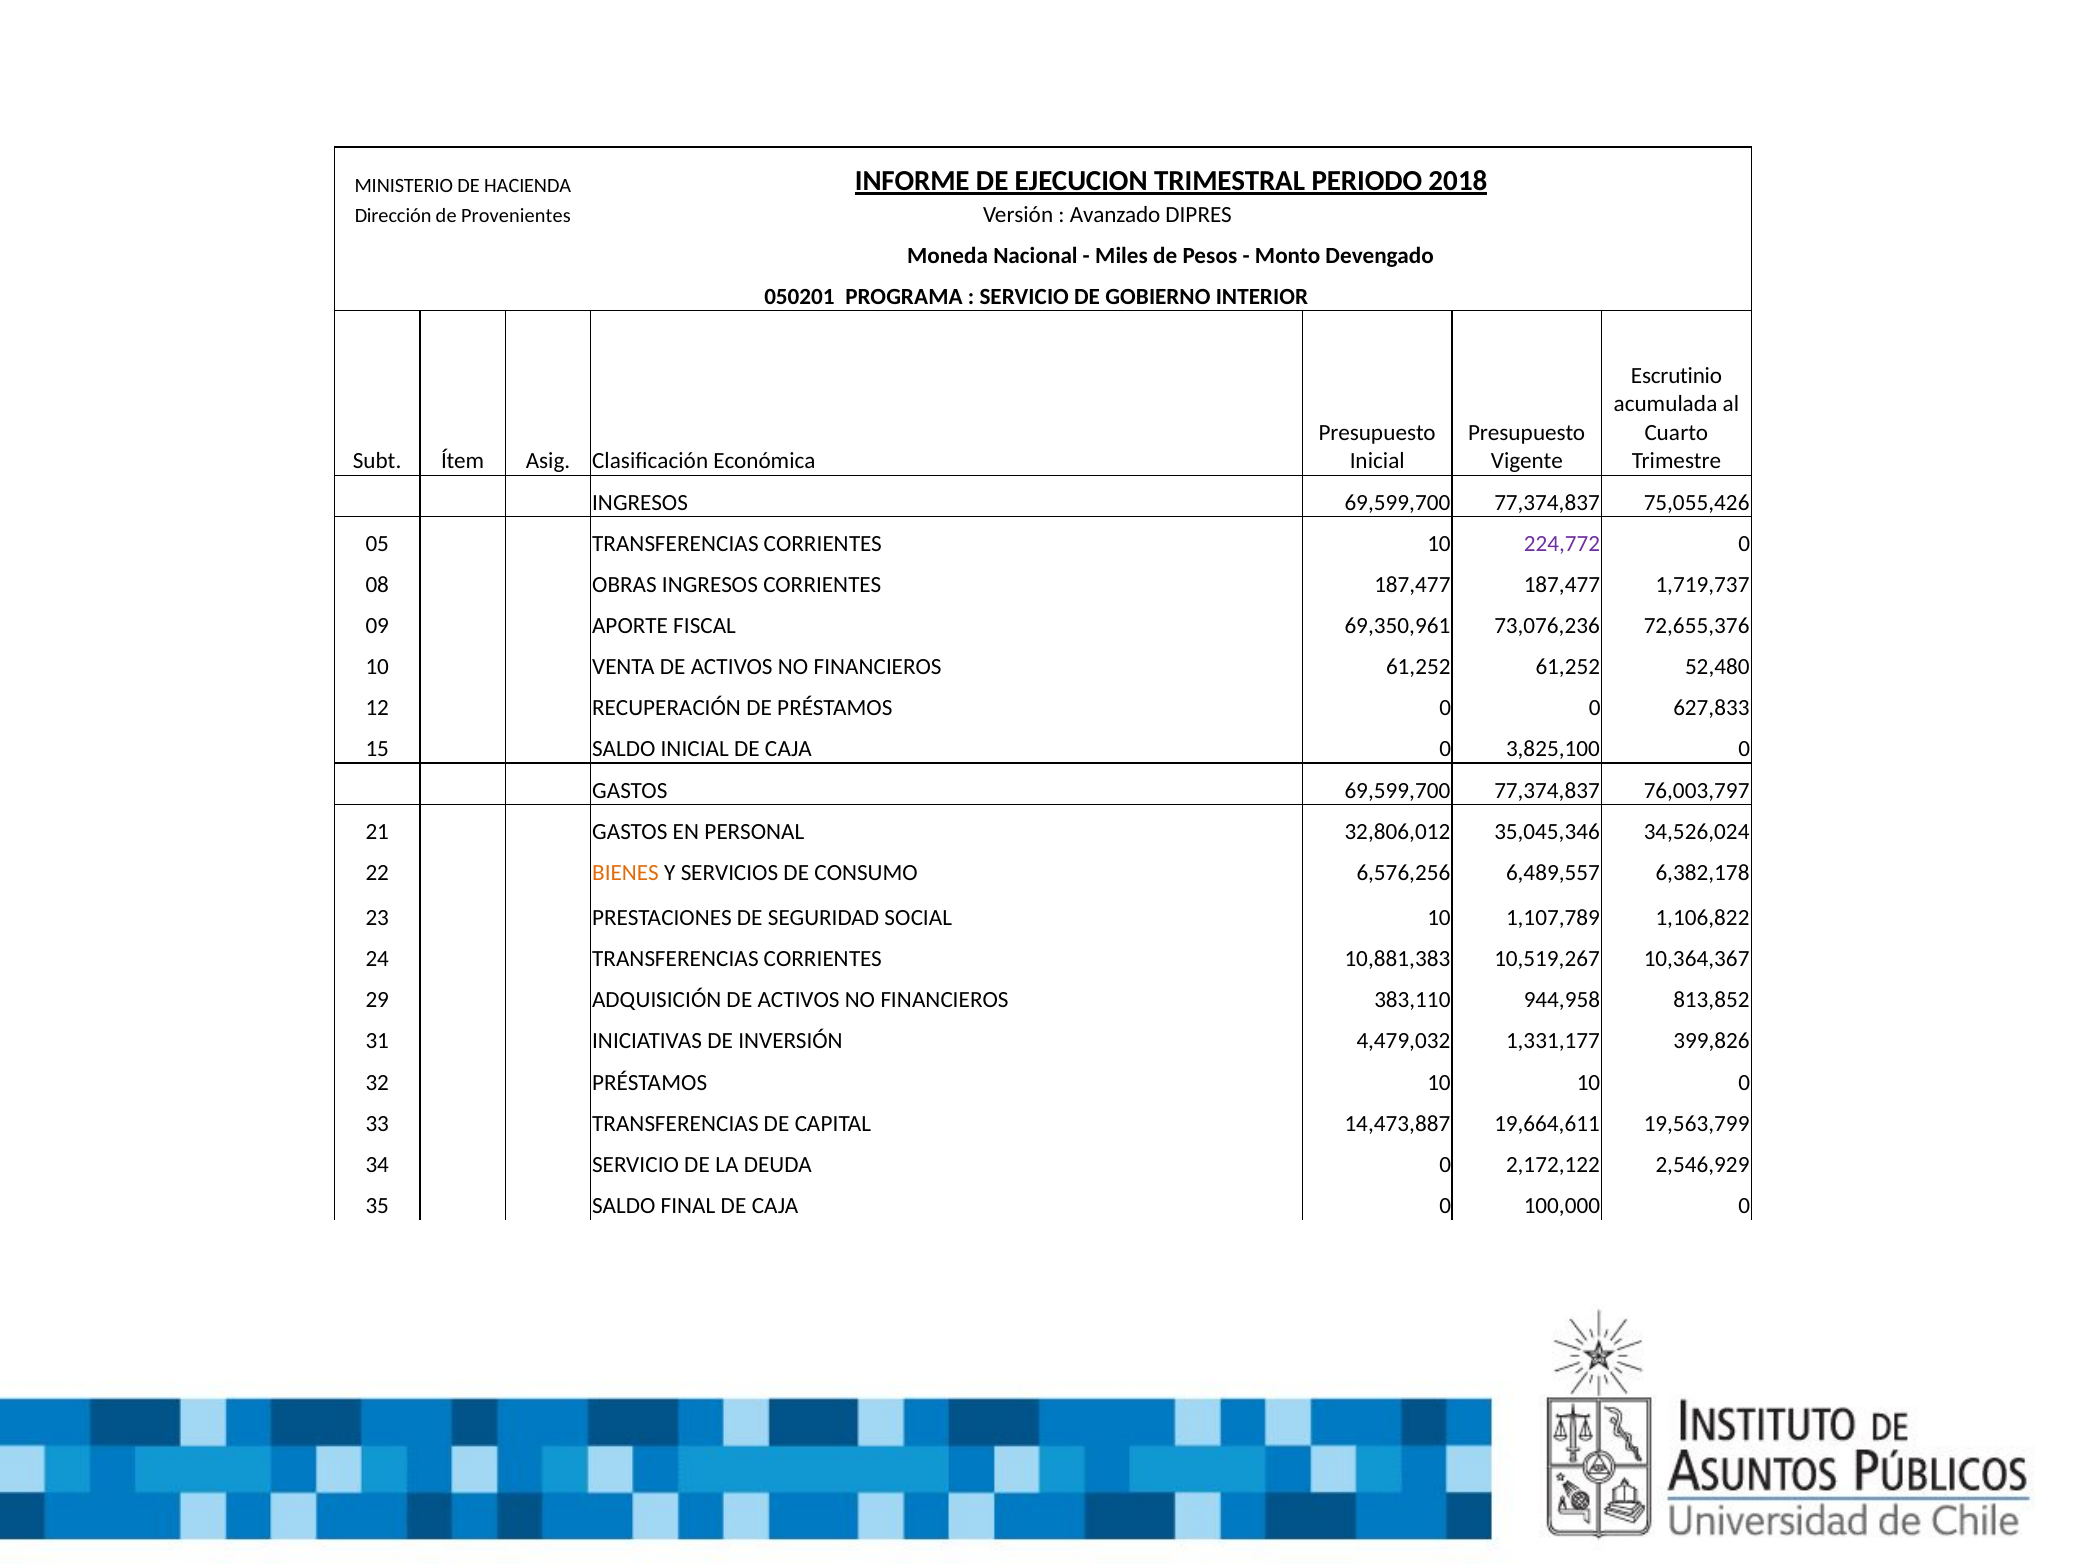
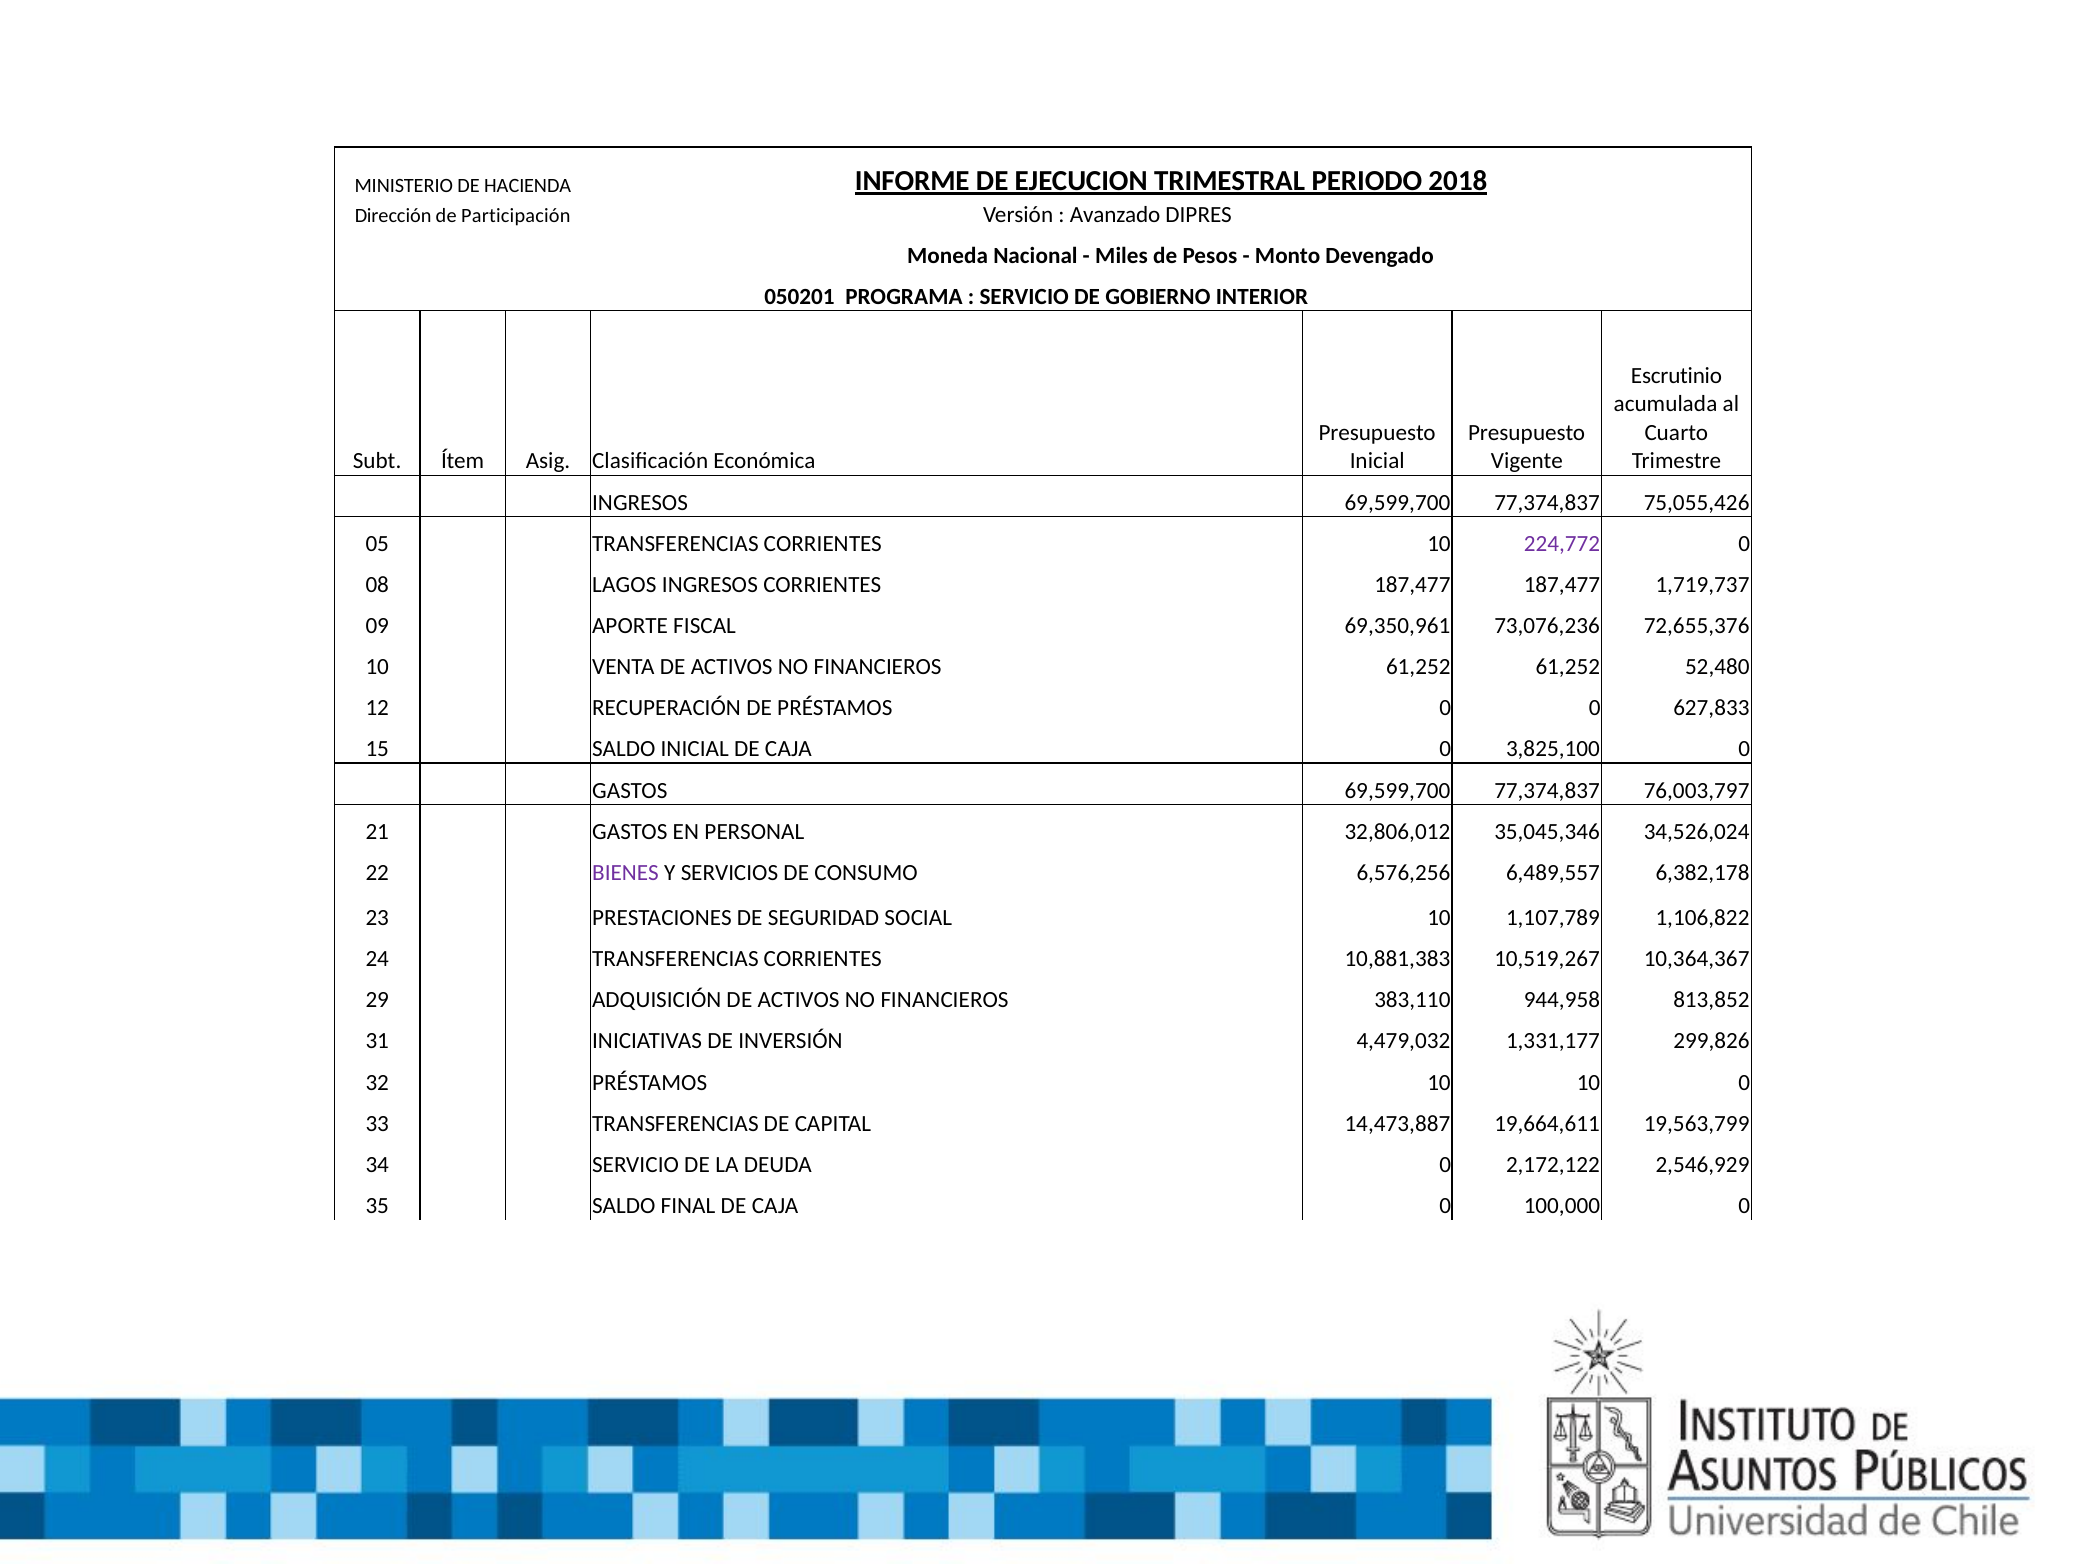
Provenientes: Provenientes -> Participación (516, 216)
OBRAS: OBRAS -> LAGOS (624, 585)
BIENES colour: orange -> purple (625, 873)
399,826: 399,826 -> 299,826 (1711, 1042)
